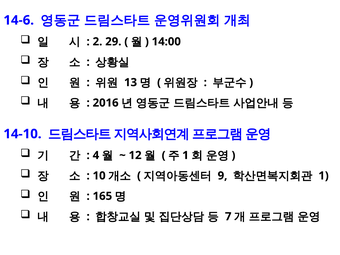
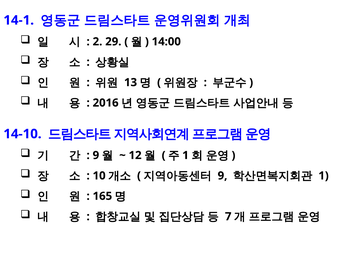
14-6: 14-6 -> 14-1 (19, 20)
4: 4 -> 9 (96, 155)
